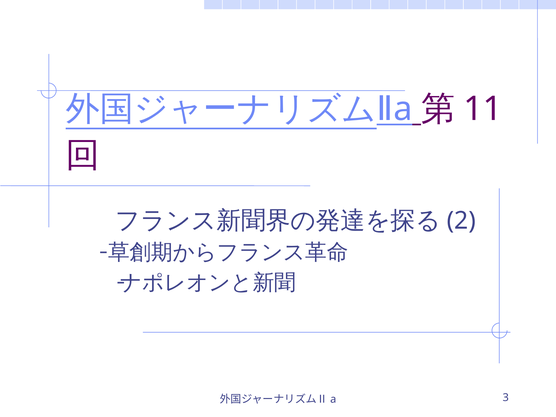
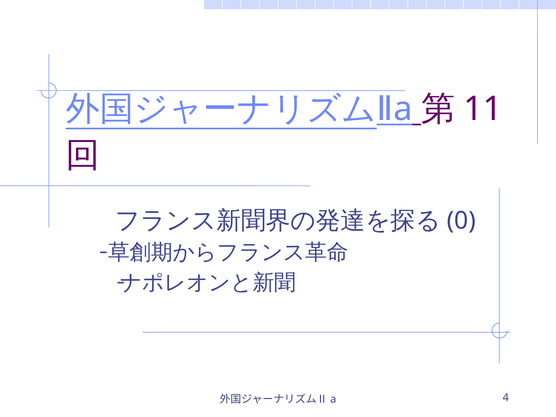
2: 2 -> 0 (461, 221)
3: 3 -> 4 (506, 397)
